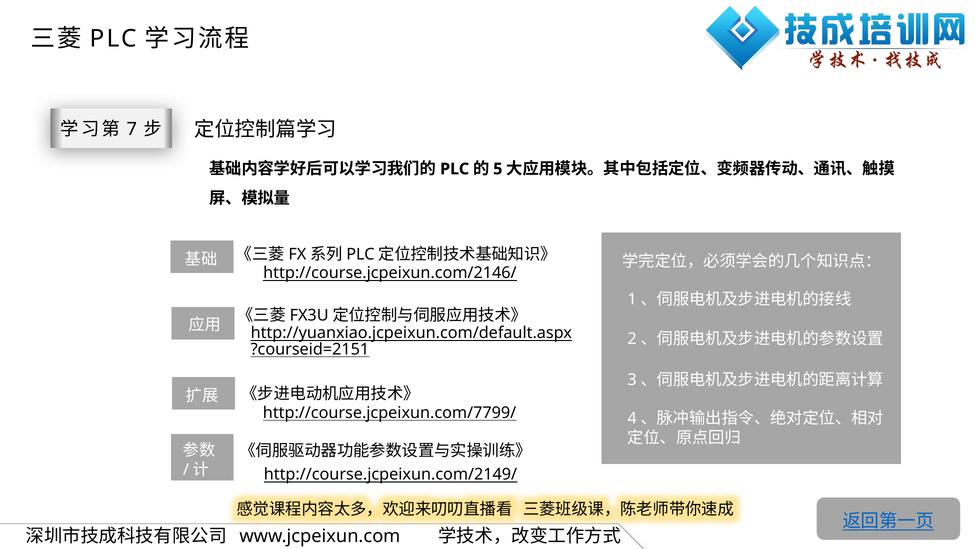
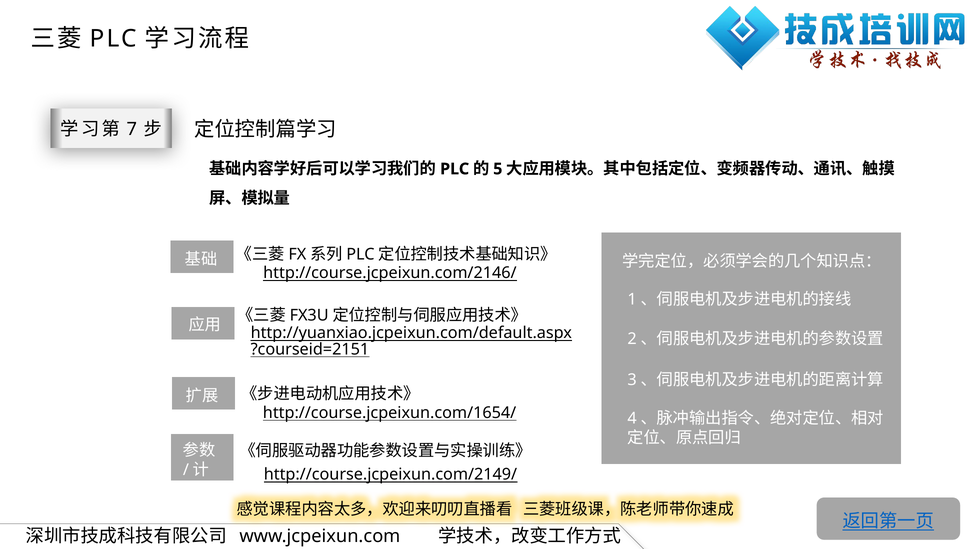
http://course.jcpeixun.com/7799/: http://course.jcpeixun.com/7799/ -> http://course.jcpeixun.com/1654/ (390, 412)
